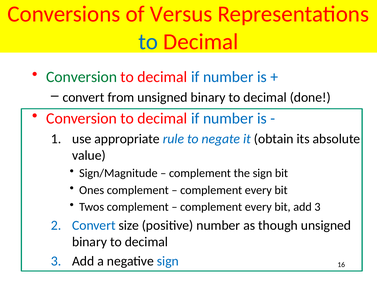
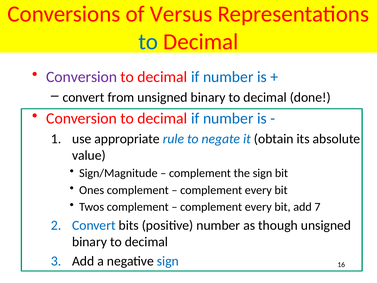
Conversion colour: green -> purple (82, 77)
add 3: 3 -> 7 (317, 207)
size: size -> bits (129, 225)
